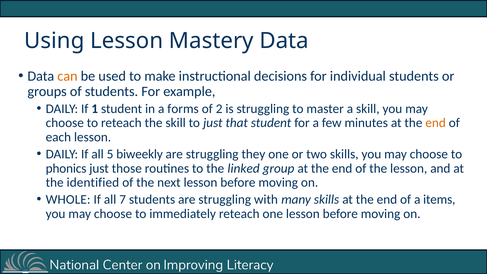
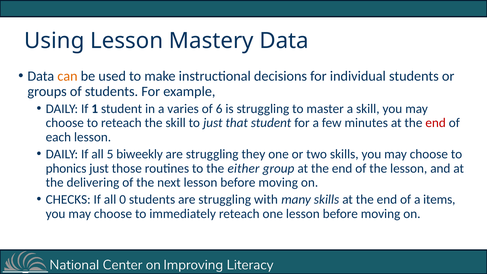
forms: forms -> varies (183, 109)
2: 2 -> 6 (219, 109)
end colour: orange -> red (436, 123)
linked: linked -> either (244, 168)
identified: identified -> delivering (93, 183)
WHOLE: WHOLE -> CHECKS (68, 199)
7: 7 -> 0 (123, 199)
